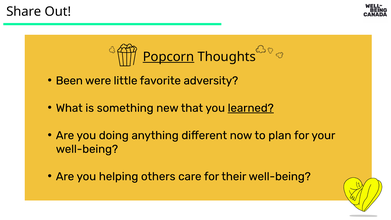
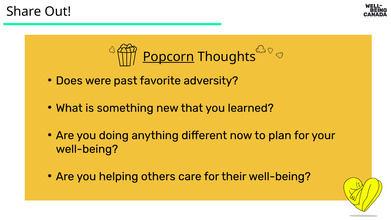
Been: Been -> Does (69, 81)
little: little -> past (126, 81)
learned underline: present -> none (251, 108)
